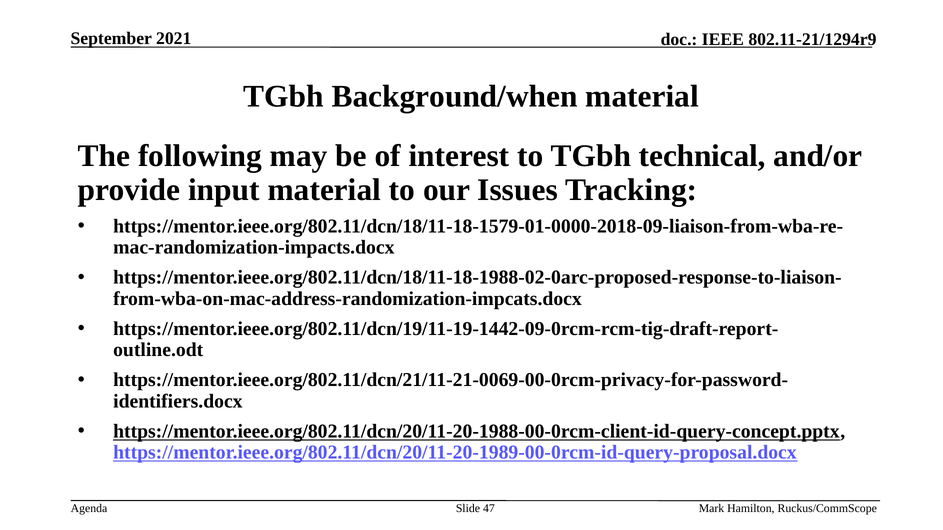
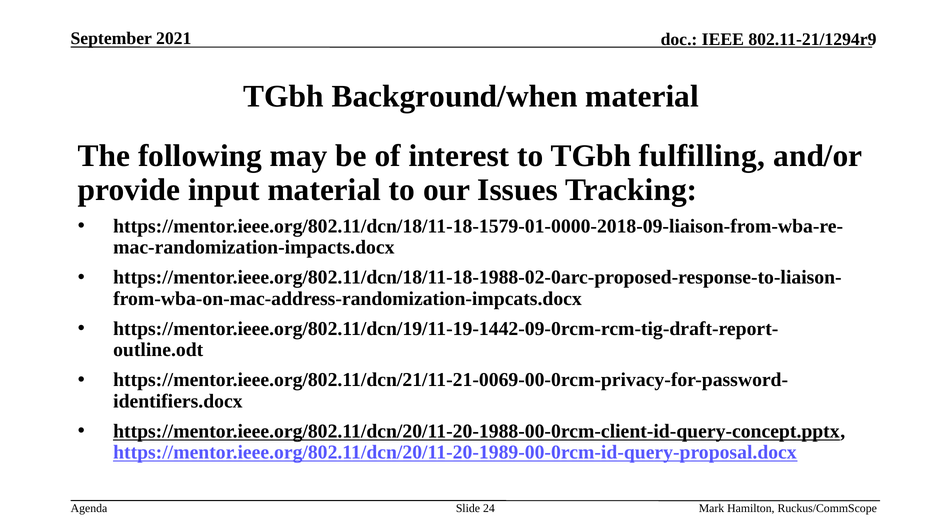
technical: technical -> fulfilling (702, 156)
47: 47 -> 24 (489, 509)
